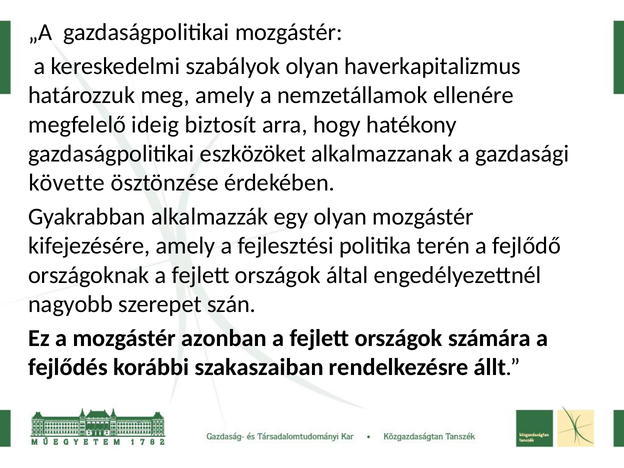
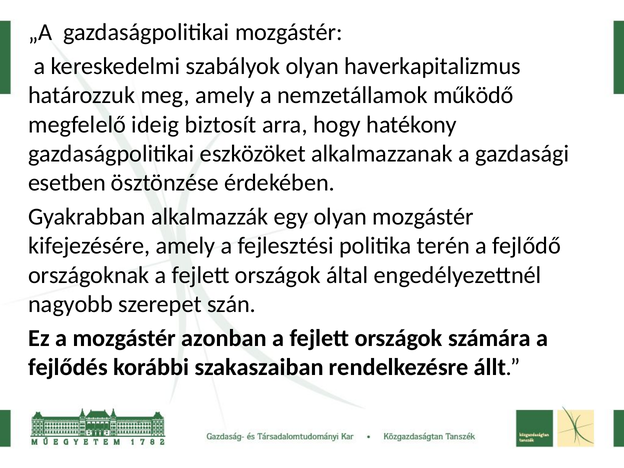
ellenére: ellenére -> működő (473, 95)
követte: követte -> esetben (67, 183)
